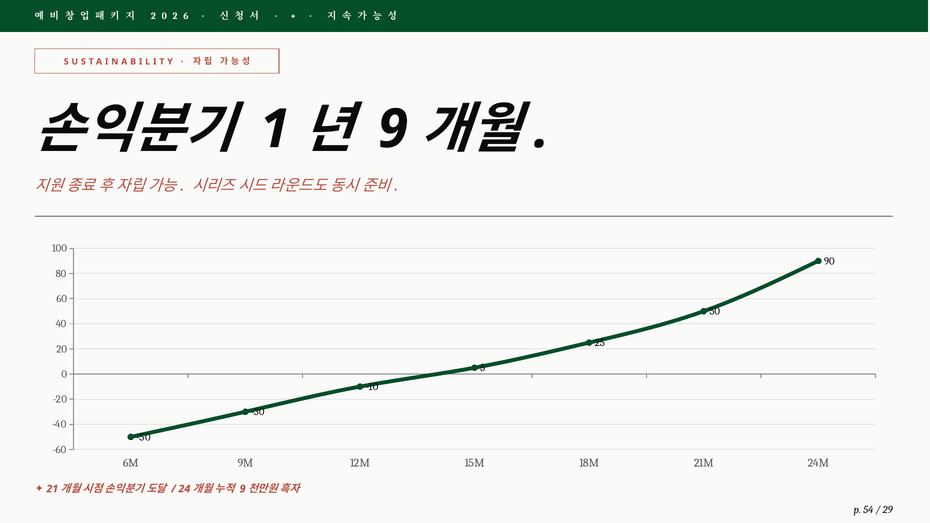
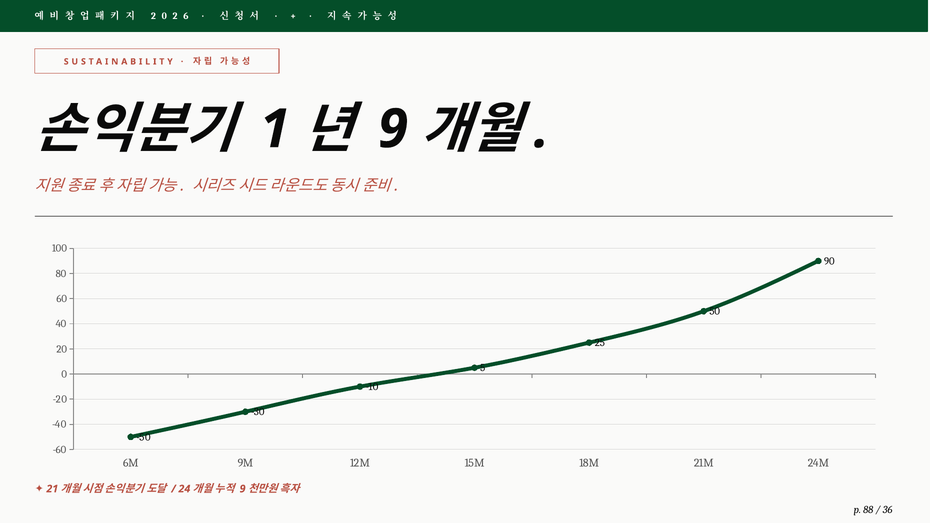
54: 54 -> 88 (868, 510)
29: 29 -> 36 (888, 510)
